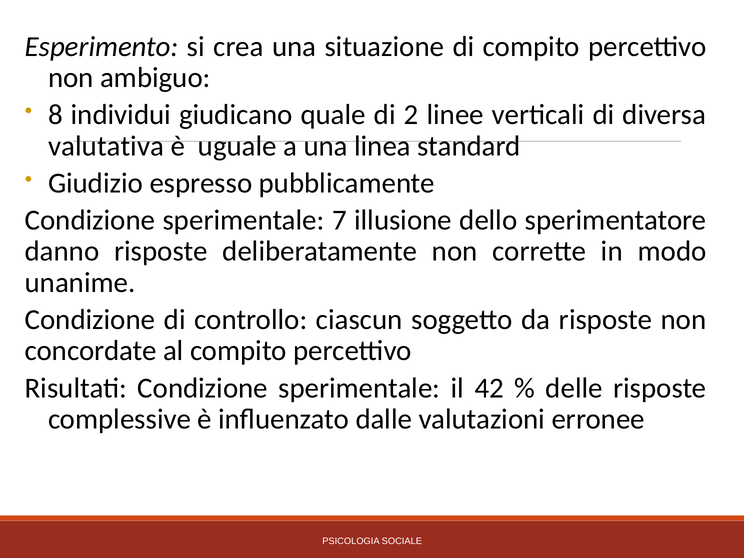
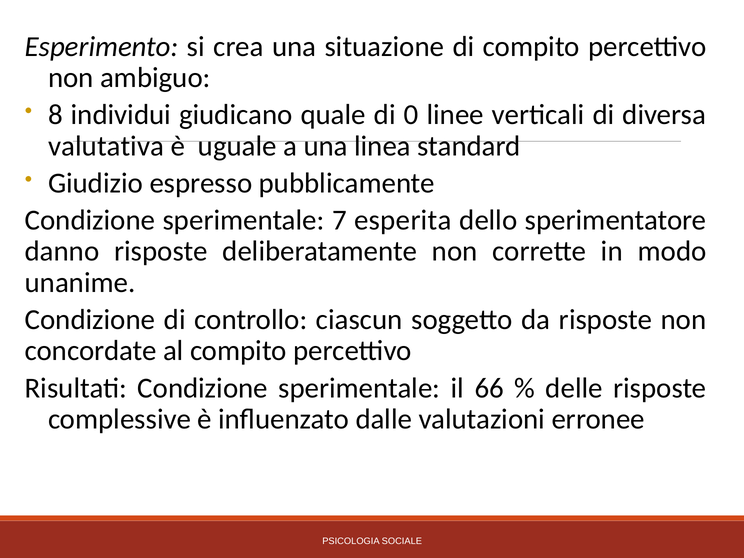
2: 2 -> 0 (411, 115)
illusione: illusione -> esperita (403, 220)
42: 42 -> 66 (489, 388)
